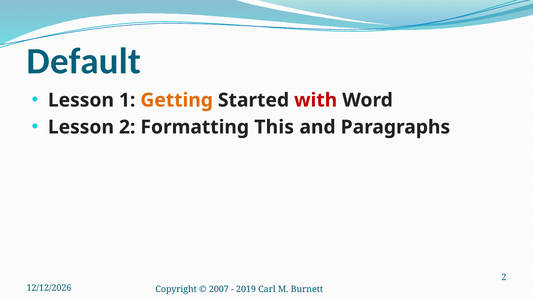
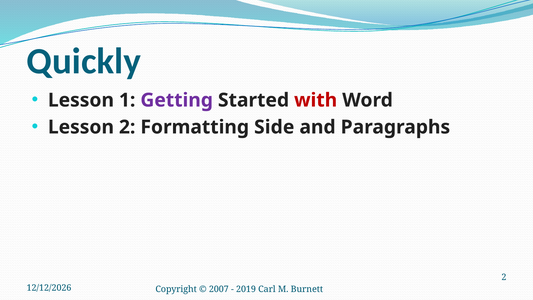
Default: Default -> Quickly (84, 61)
Getting colour: orange -> purple (177, 100)
This: This -> Side (274, 127)
